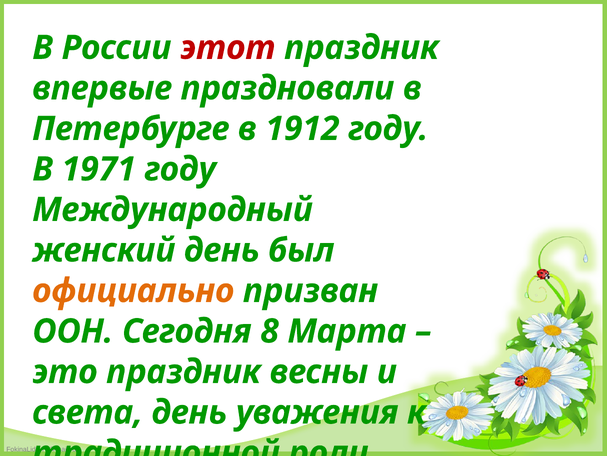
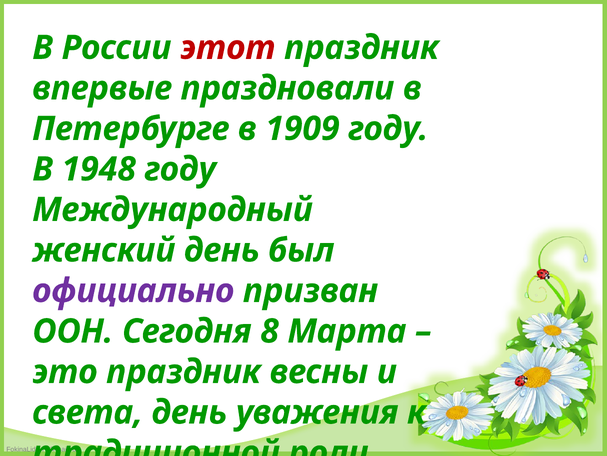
1912: 1912 -> 1909 (302, 129)
1971: 1971 -> 1948 (99, 169)
официально colour: orange -> purple (133, 290)
